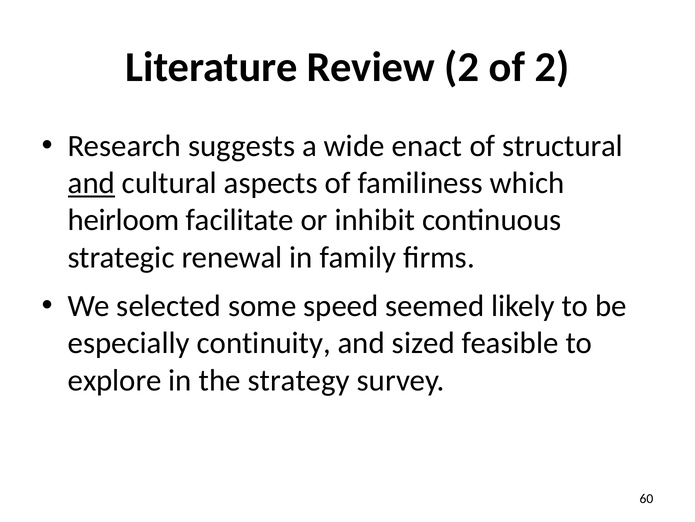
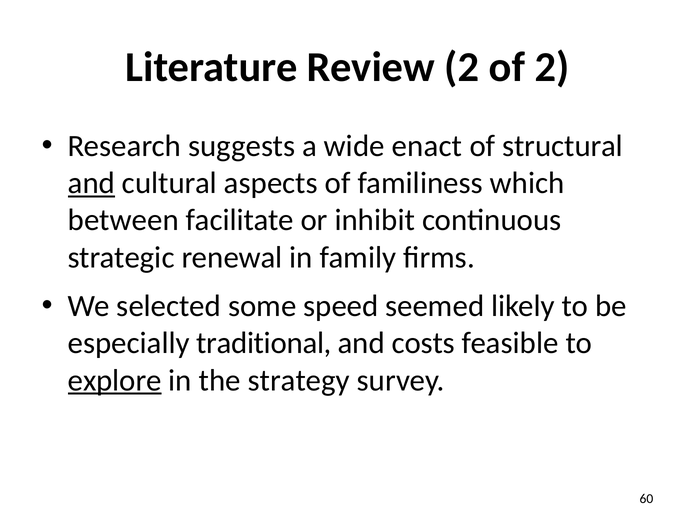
heirloom: heirloom -> between (123, 220)
continuity: continuity -> traditional (264, 343)
sized: sized -> costs (423, 343)
explore underline: none -> present (115, 380)
